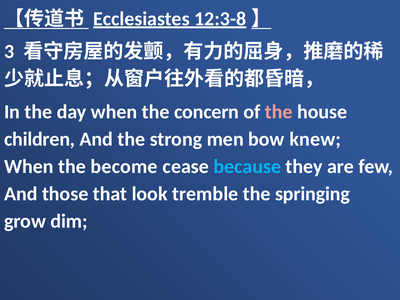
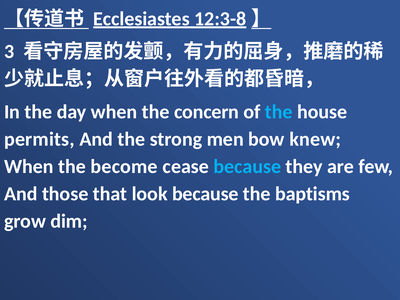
the colour: pink -> light blue (279, 112)
children: children -> permits (39, 139)
look tremble: tremble -> because (205, 194)
springing: springing -> baptisms (312, 194)
